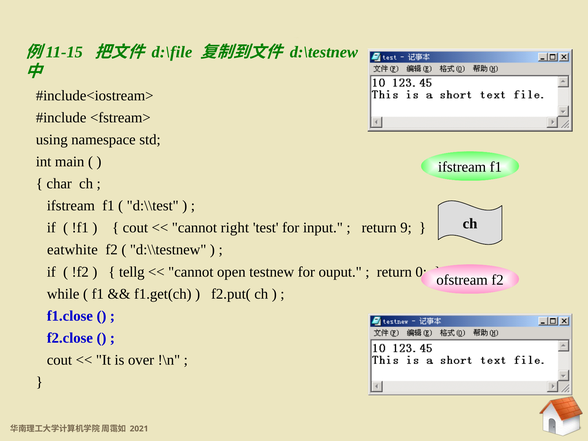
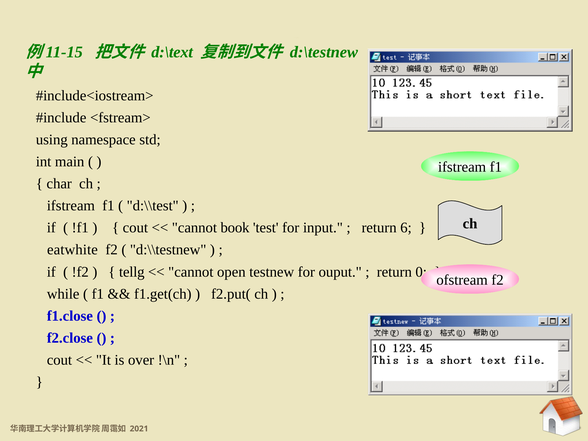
d:\file: d:\file -> d:\text (172, 52)
right: right -> book (235, 228)
9: 9 -> 6 (406, 228)
